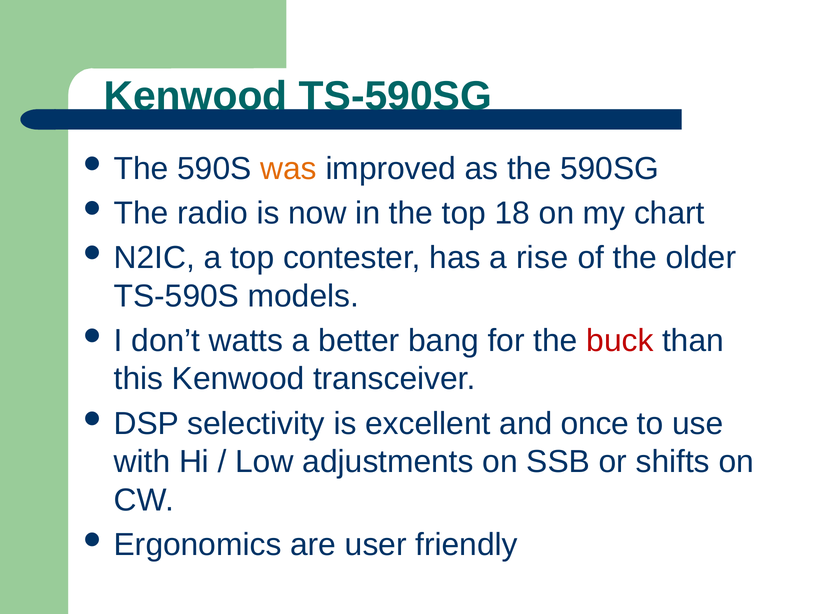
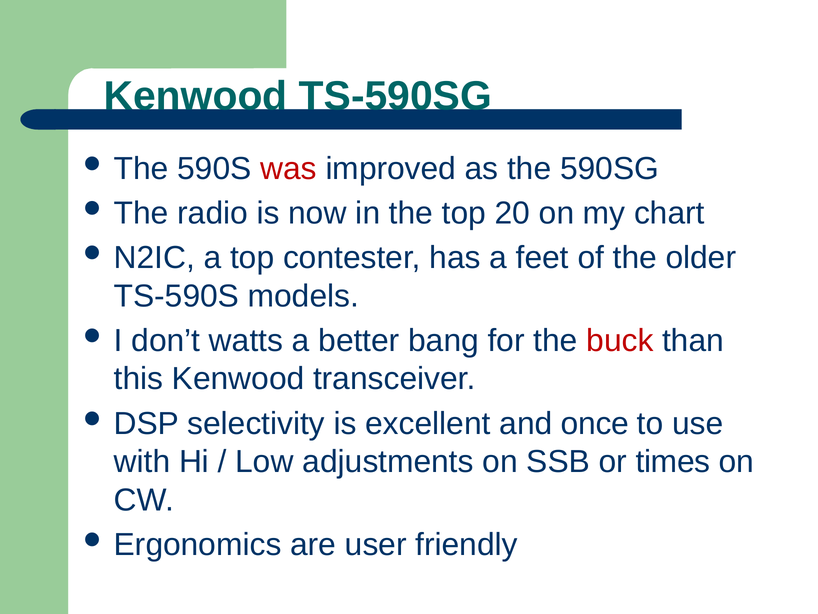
was colour: orange -> red (289, 169)
18: 18 -> 20 (512, 213)
rise: rise -> feet (542, 258)
shifts: shifts -> times (673, 461)
